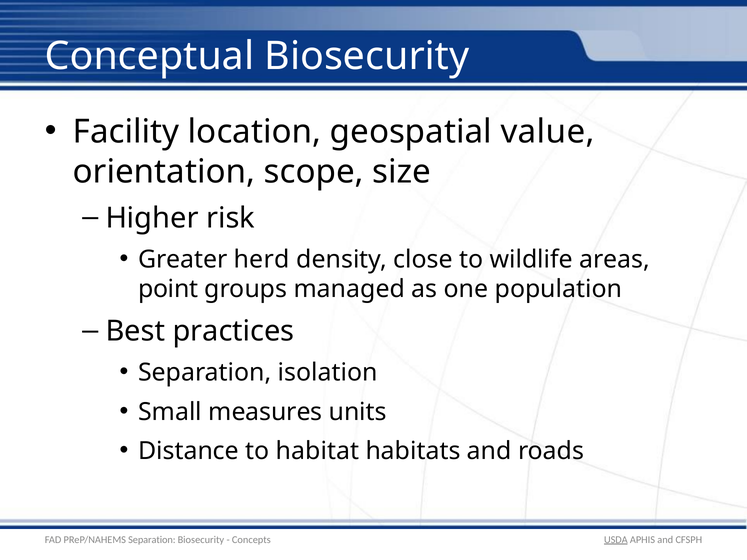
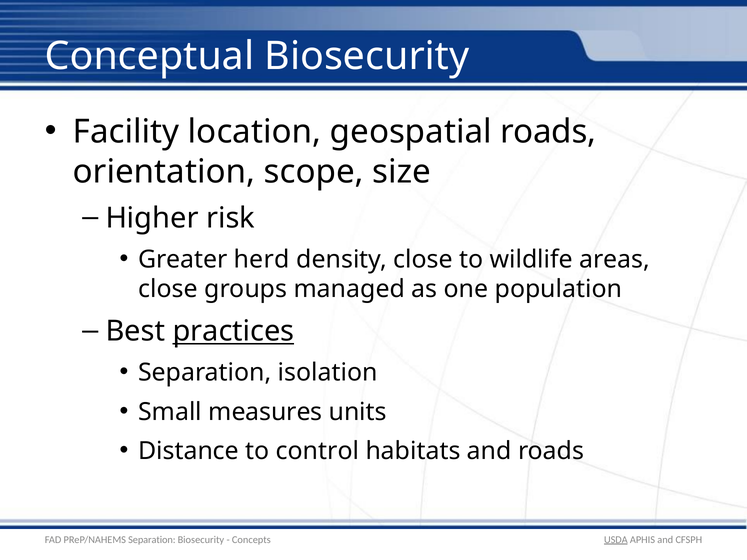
geospatial value: value -> roads (548, 132)
point: point -> close (168, 289)
practices underline: none -> present (233, 331)
habitat: habitat -> control (318, 451)
